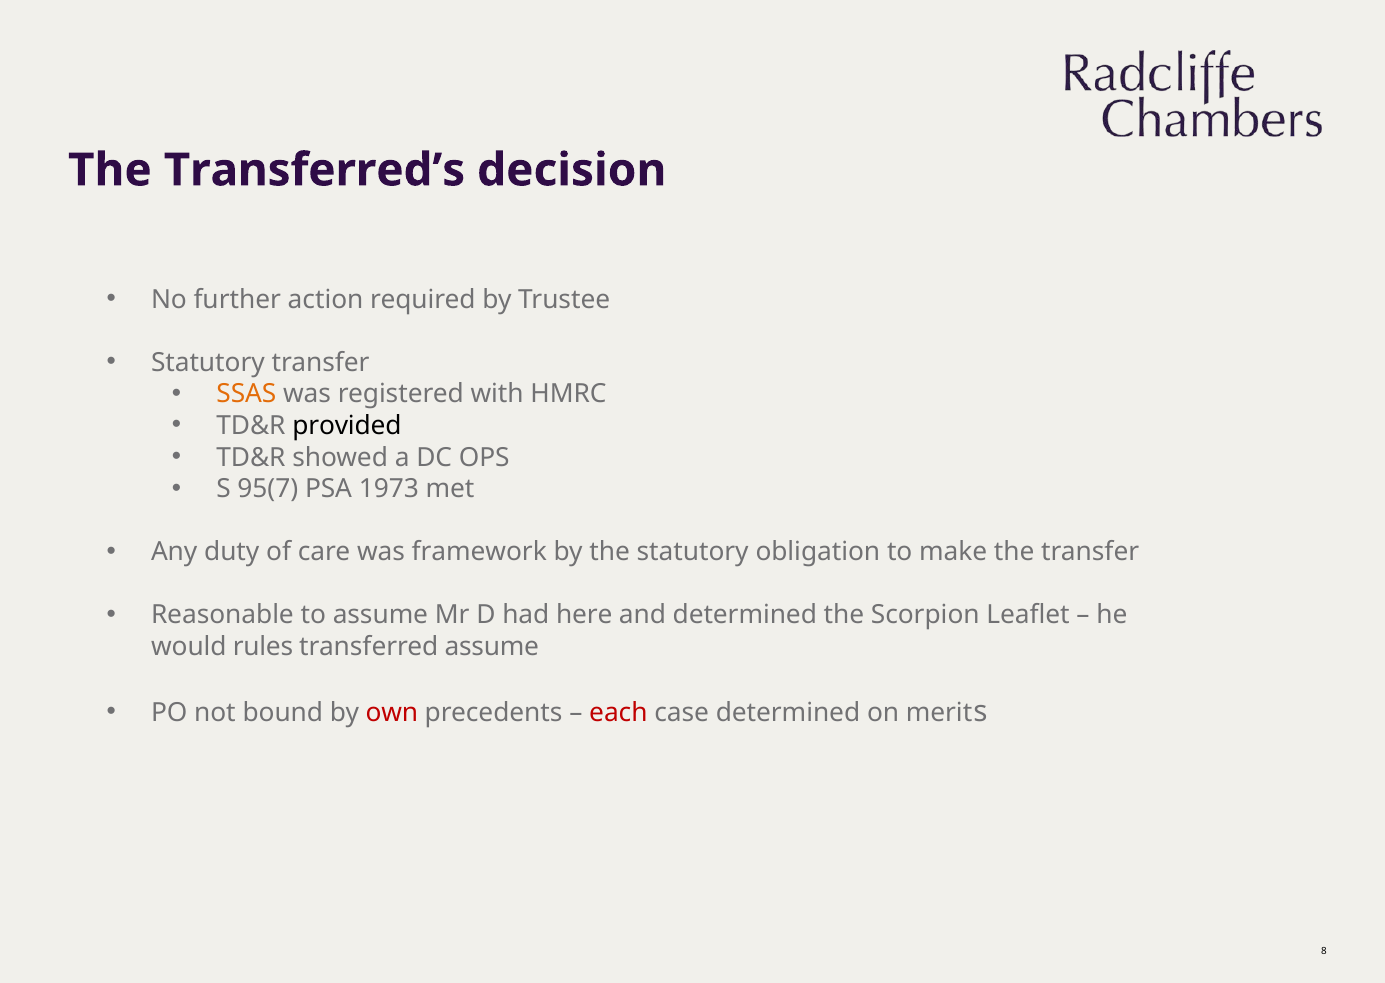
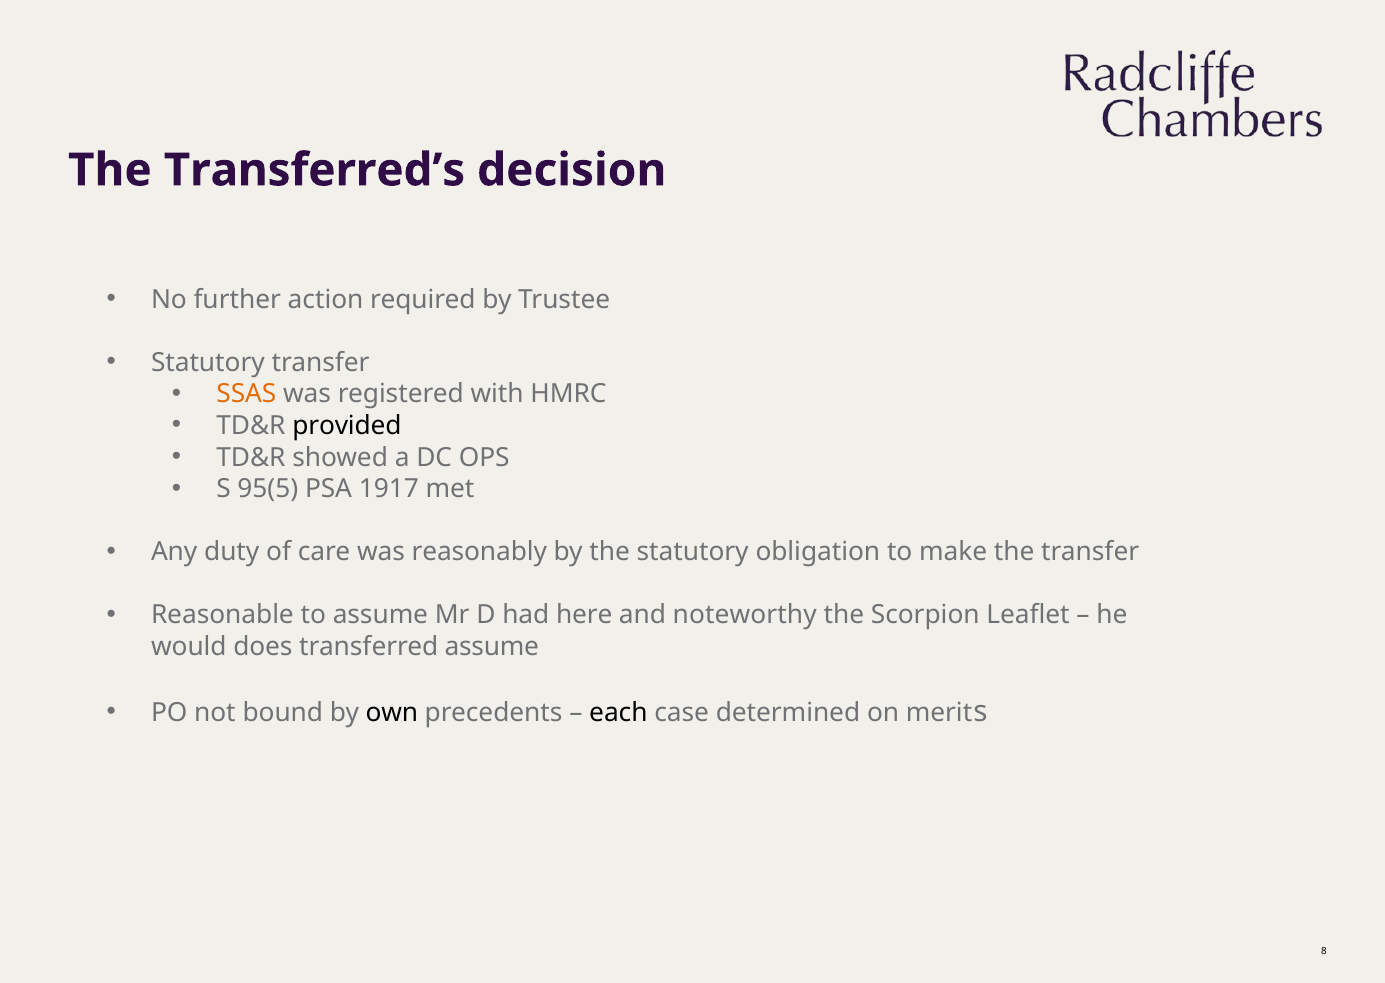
95(7: 95(7 -> 95(5 (268, 489)
1973: 1973 -> 1917 (389, 489)
framework: framework -> reasonably (479, 552)
and determined: determined -> noteworthy (745, 615)
rules: rules -> does (263, 647)
own colour: red -> black (392, 713)
each colour: red -> black (618, 713)
